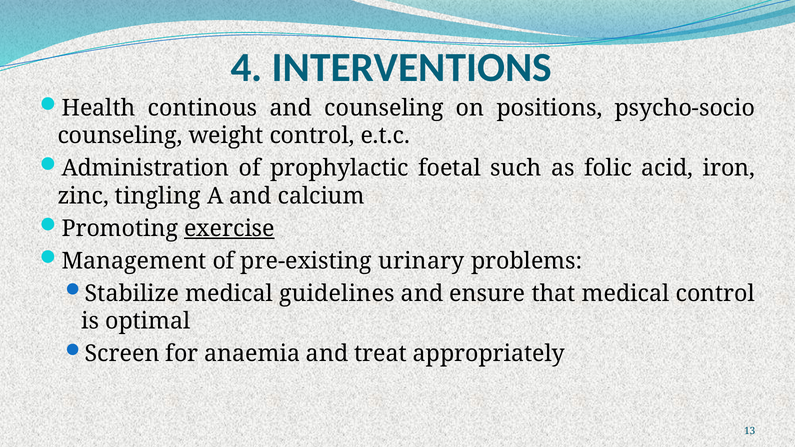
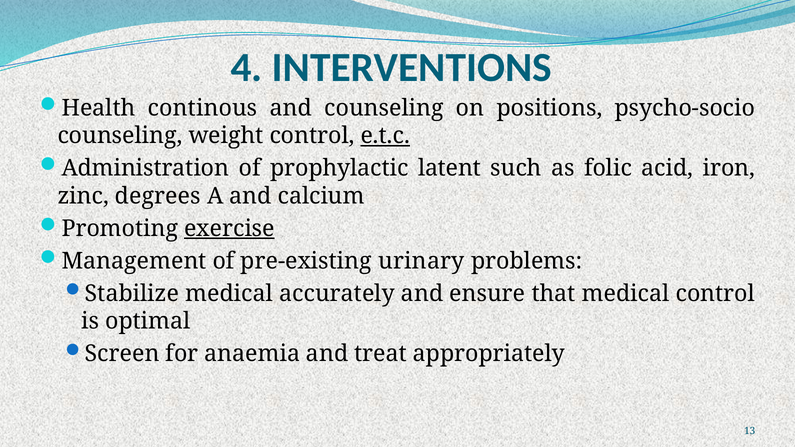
e.t.c underline: none -> present (385, 136)
foetal: foetal -> latent (450, 168)
tingling: tingling -> degrees (158, 196)
guidelines: guidelines -> accurately (337, 294)
